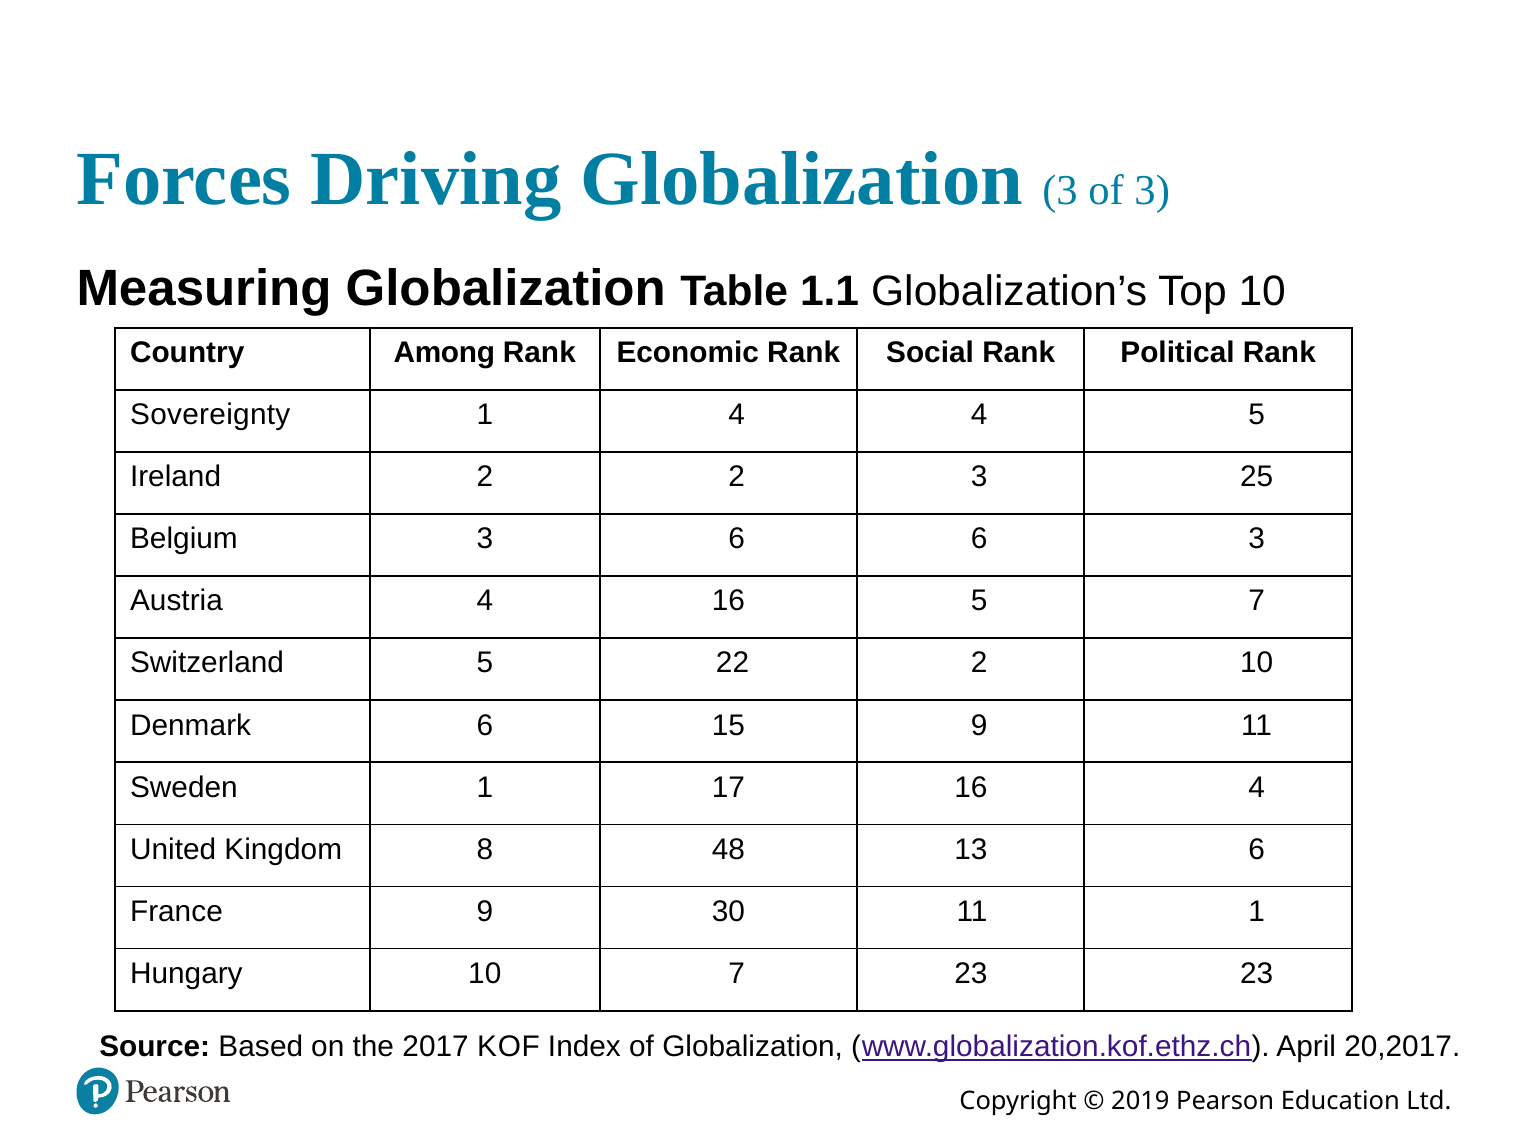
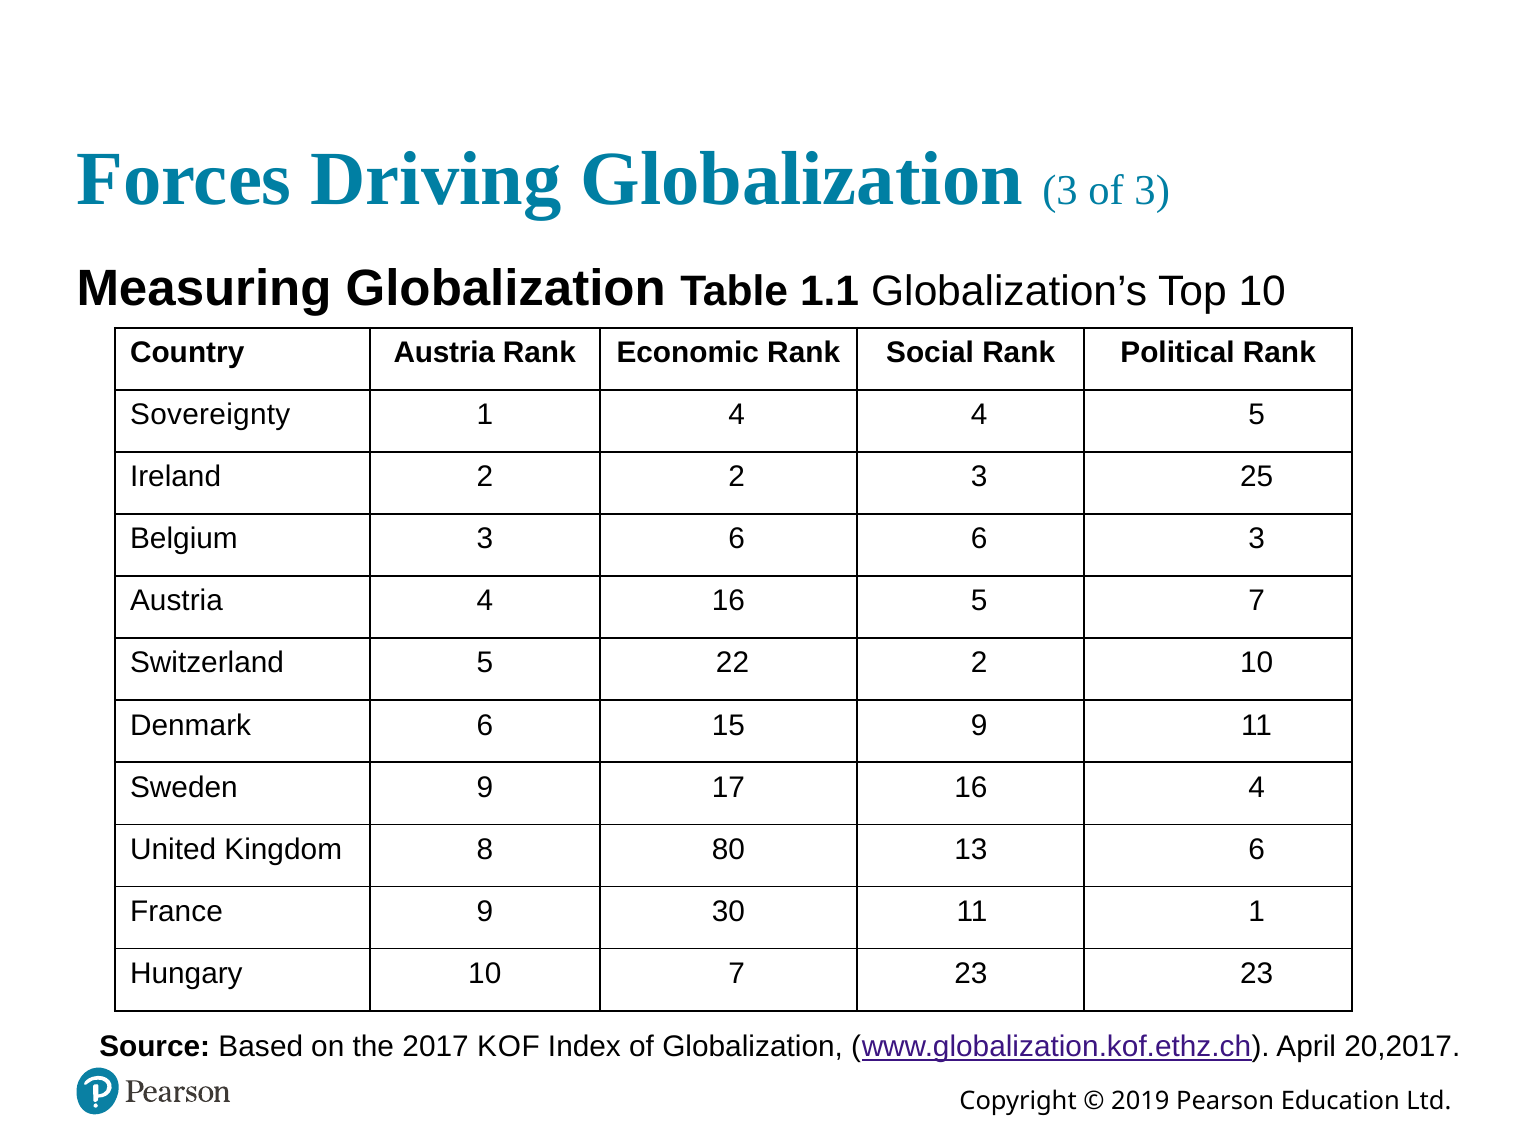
Country Among: Among -> Austria (444, 353)
Sweden 1: 1 -> 9 (485, 787)
48: 48 -> 80 (728, 850)
